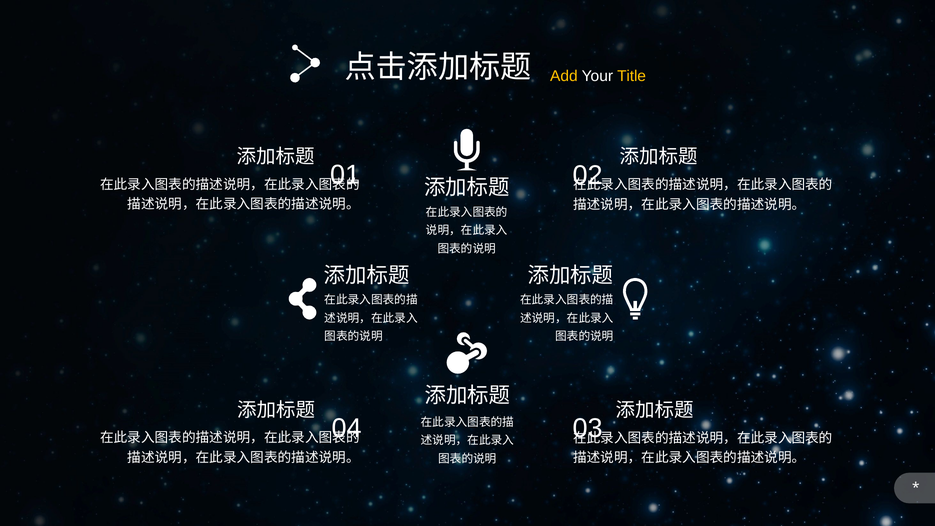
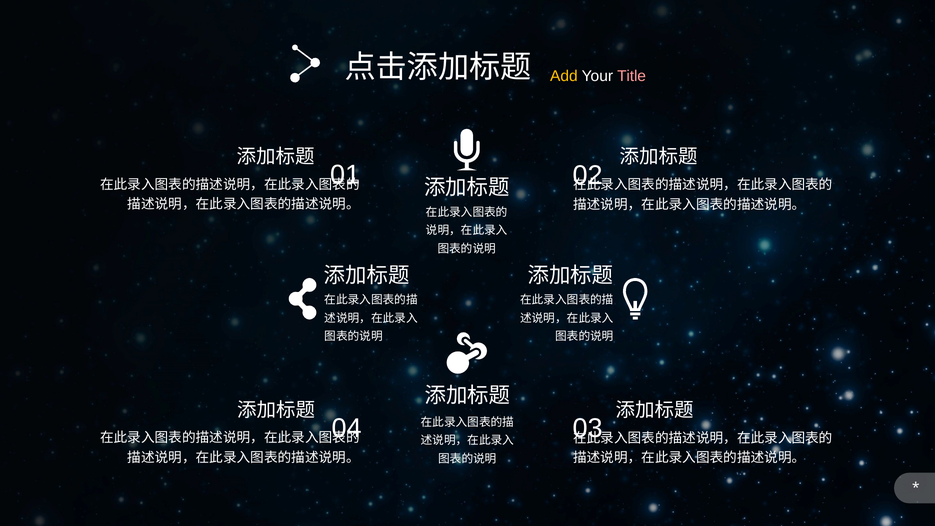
Title colour: yellow -> pink (632, 76)
